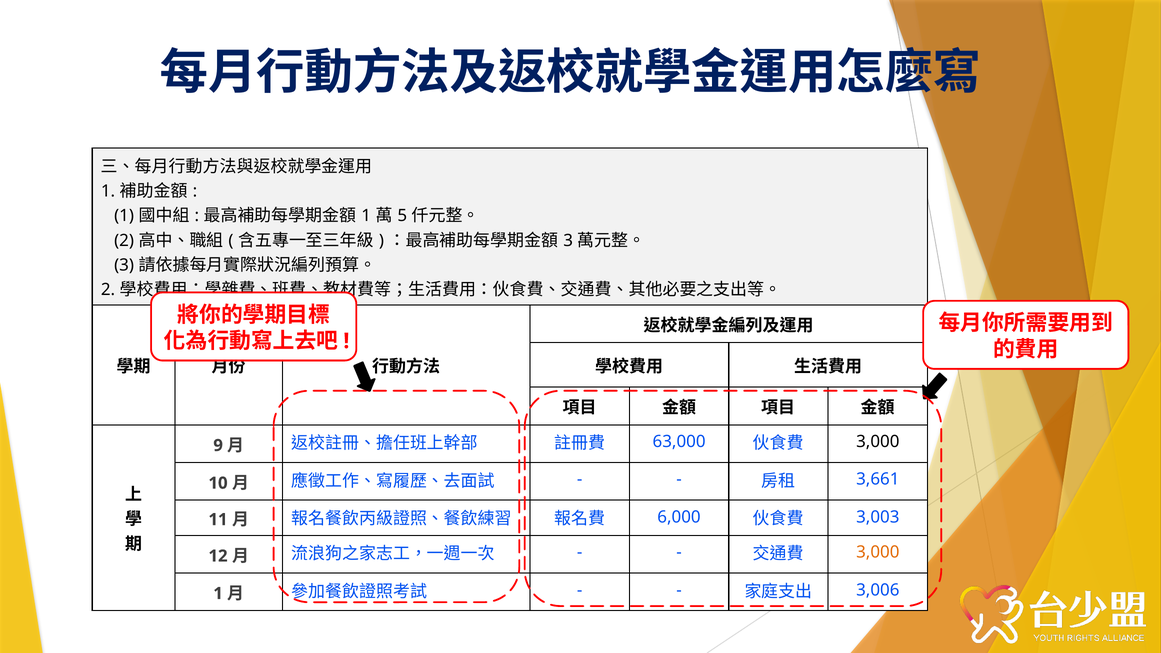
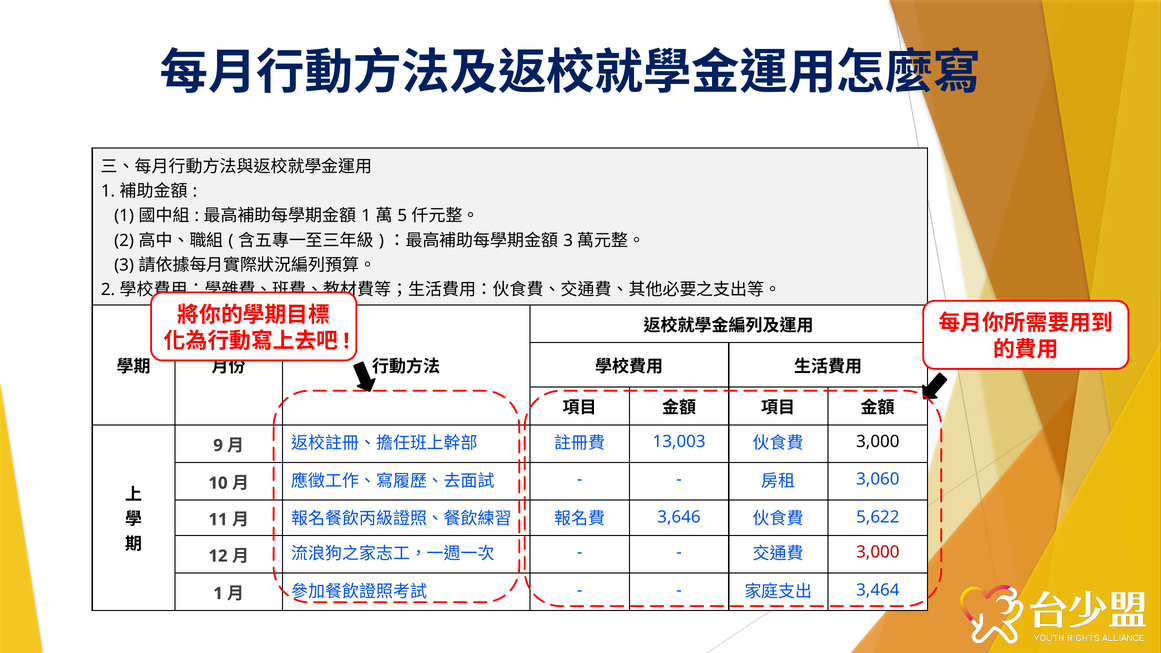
63,000: 63,000 -> 13,003 (679, 442)
3,661: 3,661 -> 3,060 (878, 479)
6,000: 6,000 -> 3,646 (679, 517)
3,003: 3,003 -> 5,622 (878, 517)
3,000 colour: orange -> red (878, 552)
3,006: 3,006 -> 3,464 (878, 590)
